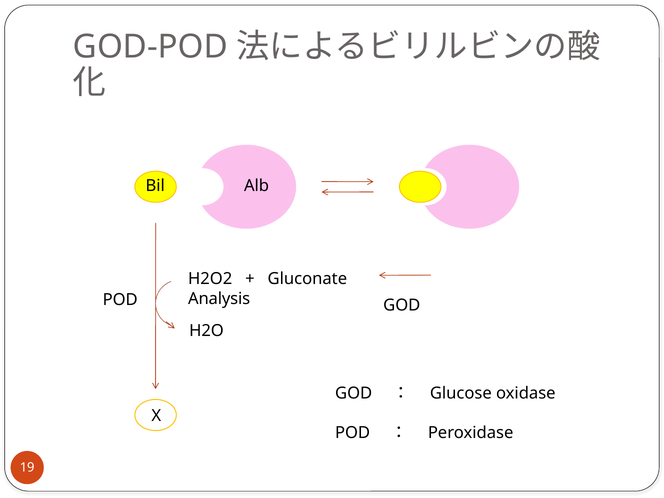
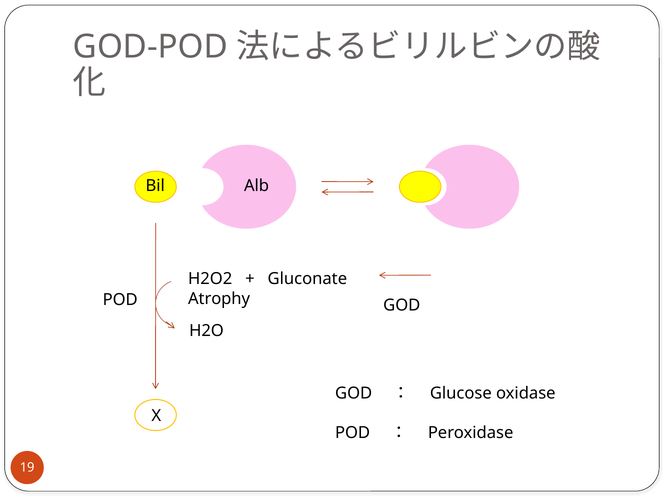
Analysis: Analysis -> Atrophy (219, 299)
